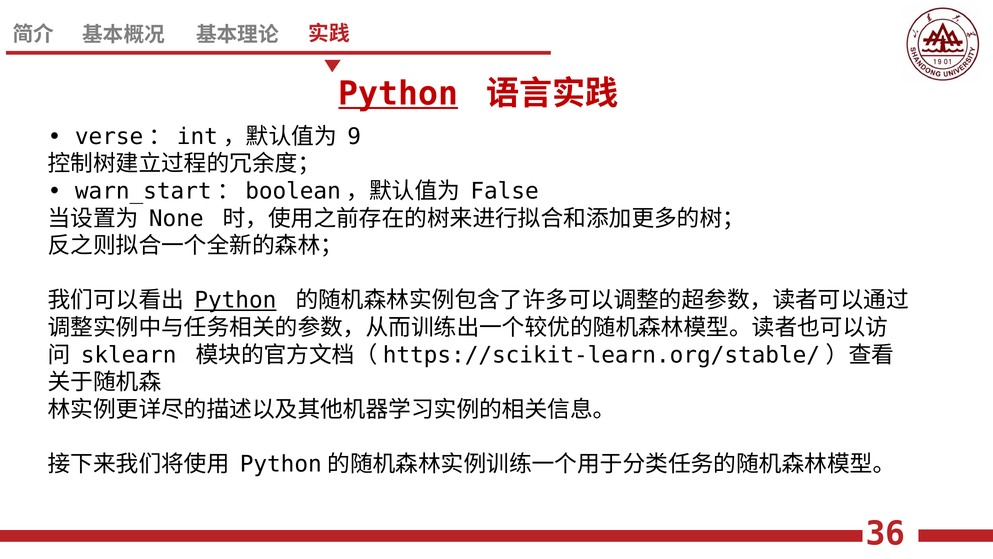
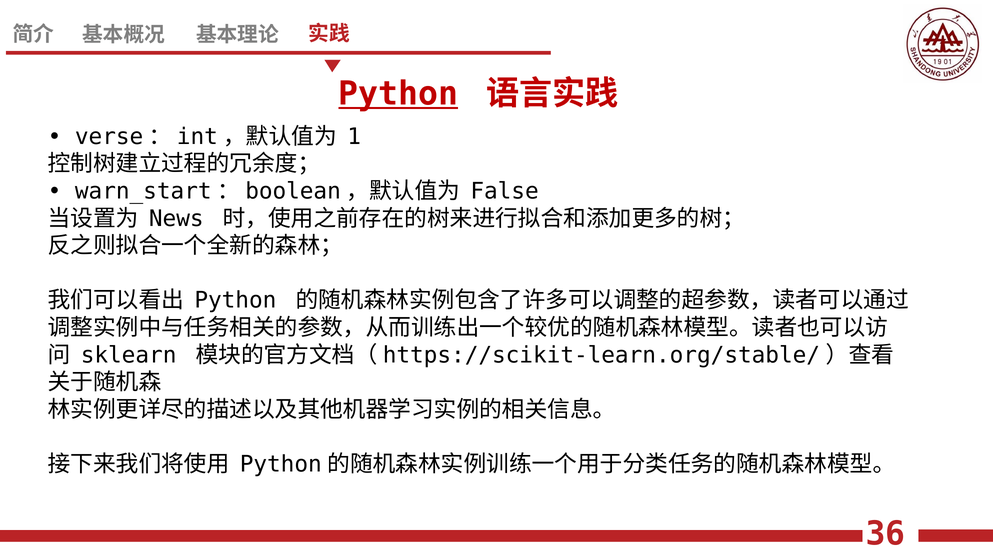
9: 9 -> 1 (354, 136)
None: None -> News (176, 218)
Python underline: present -> none (235, 300)
